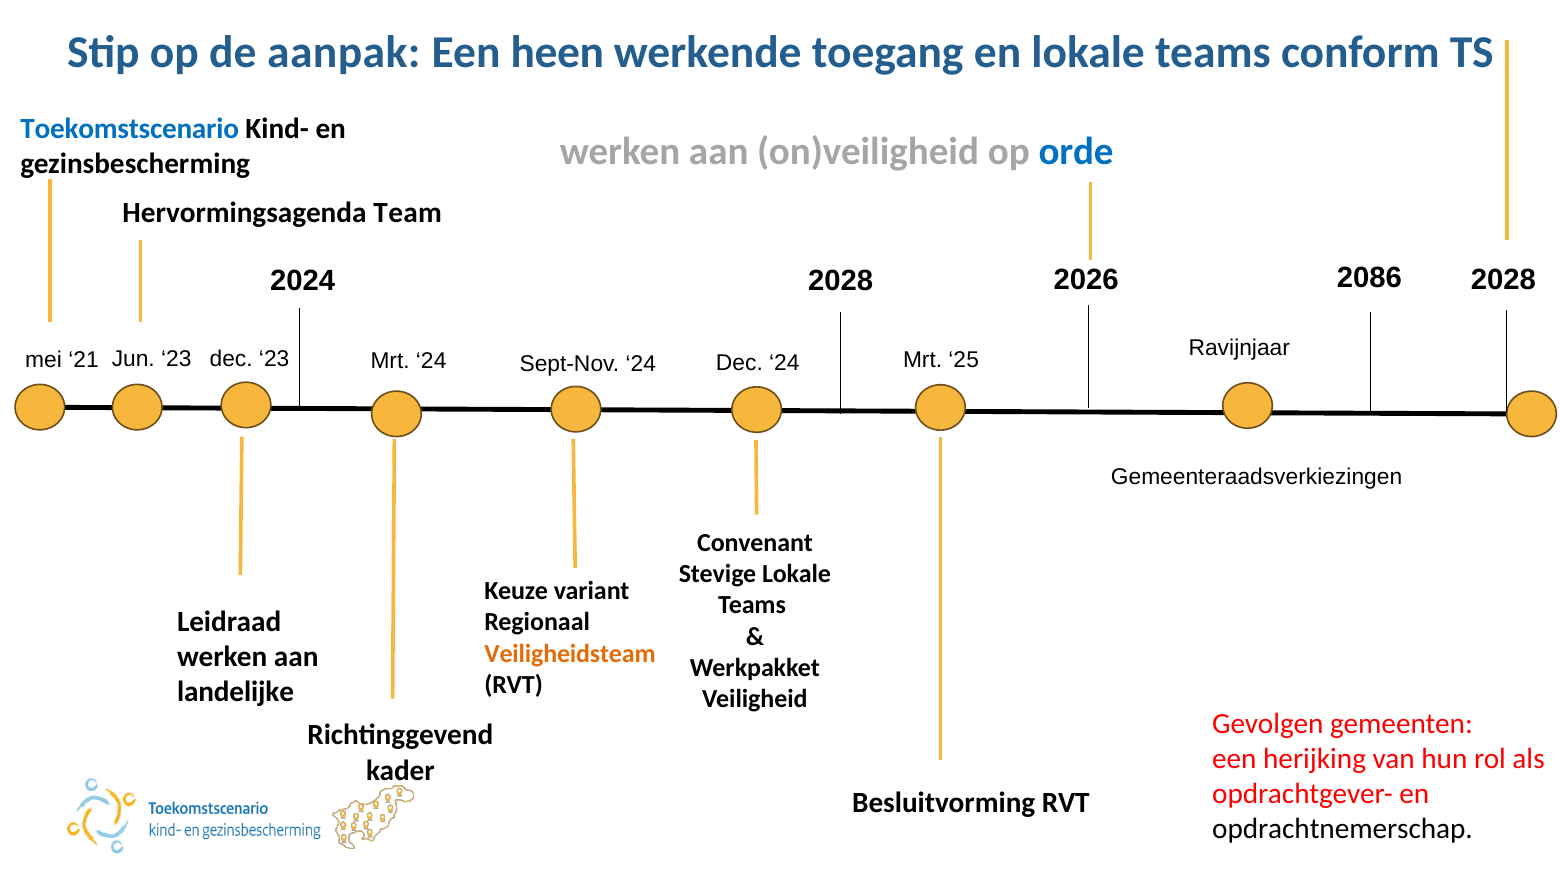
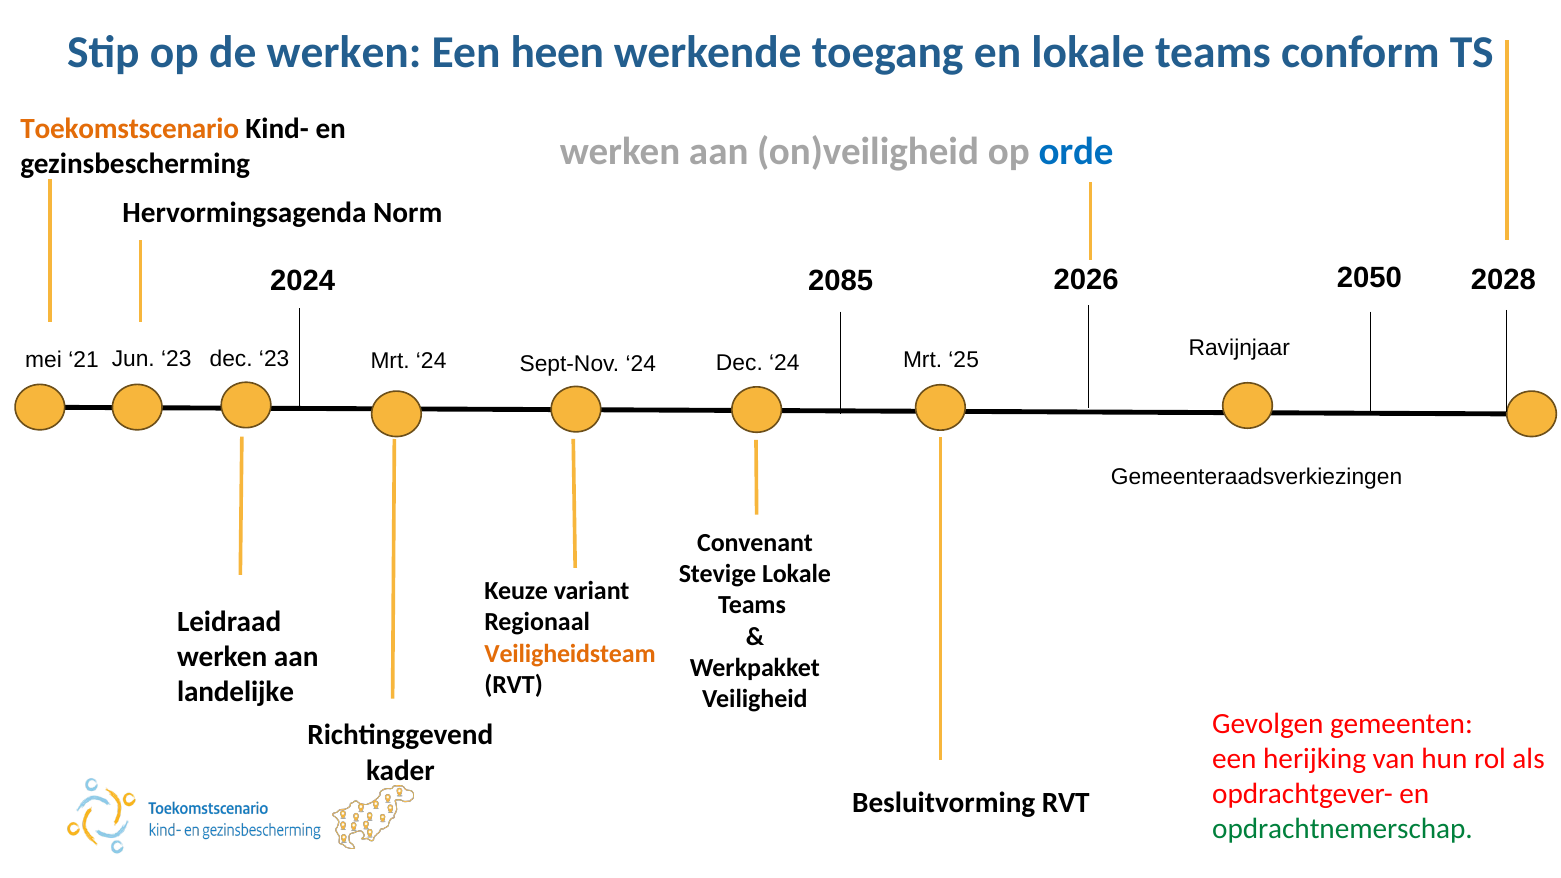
de aanpak: aanpak -> werken (344, 52)
Toekomstscenario colour: blue -> orange (130, 129)
Team: Team -> Norm (408, 213)
2028: 2028 -> 2085 (841, 281)
2086: 2086 -> 2050 (1369, 278)
opdrachtnemerschap colour: black -> green (1342, 829)
